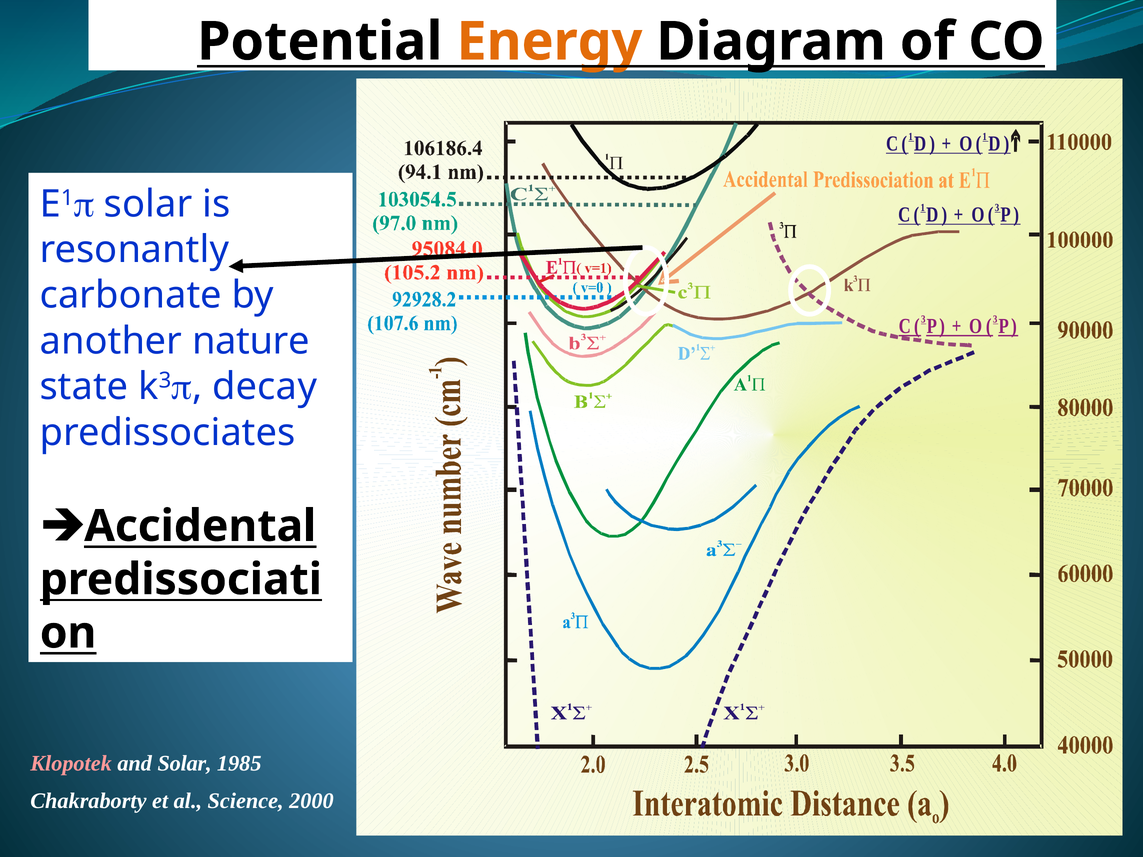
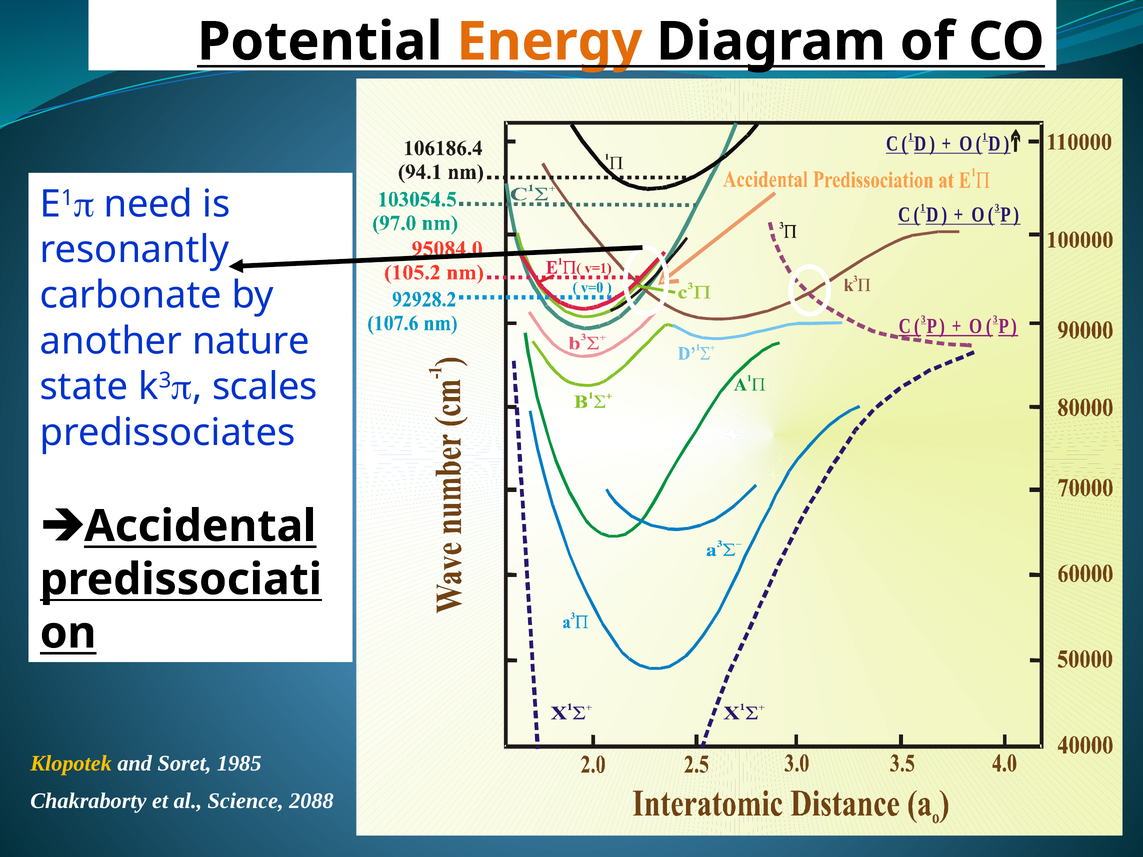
E1π solar: solar -> need (148, 204)
decay: decay -> scales (265, 387)
Klopotek colour: pink -> yellow (71, 763)
and Solar: Solar -> Soret (184, 763)
2000: 2000 -> 2088 (311, 801)
